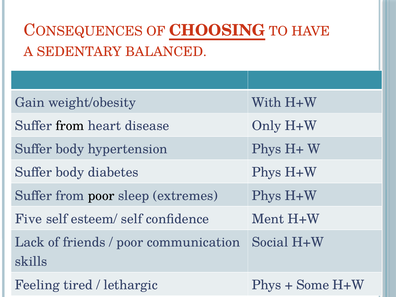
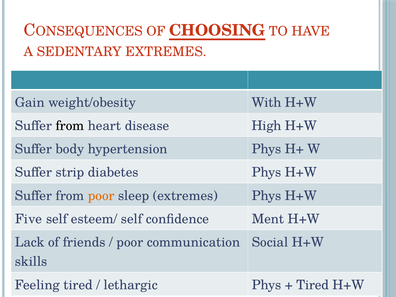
SEDENTARY BALANCED: BALANCED -> EXTREMES (166, 52)
Only: Only -> High (267, 126)
body: body -> strip (70, 172)
poor colour: black -> orange (101, 196)
Some: Some -> Tired (313, 285)
